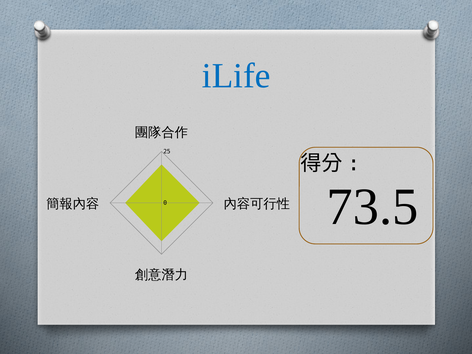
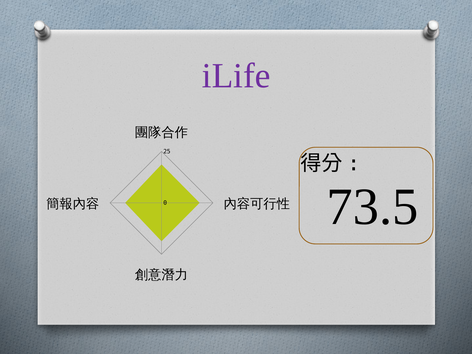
iLife colour: blue -> purple (236, 76)
